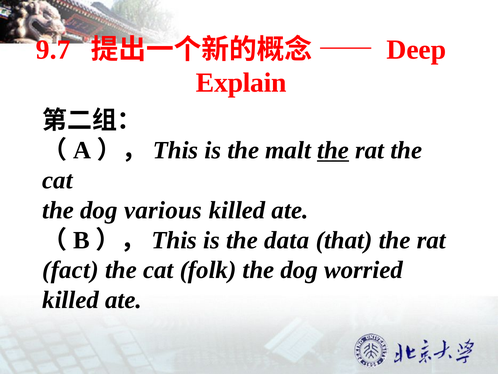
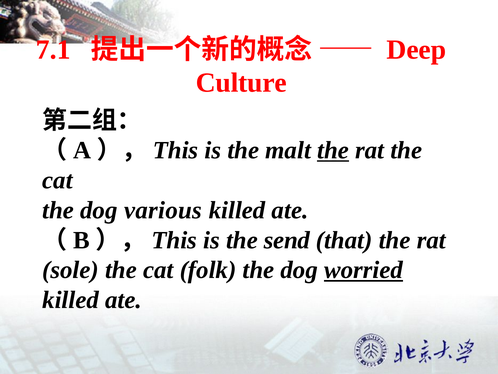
9.7: 9.7 -> 7.1 (53, 49)
Explain: Explain -> Culture (241, 83)
data: data -> send (287, 240)
fact: fact -> sole (71, 270)
worried underline: none -> present (364, 270)
